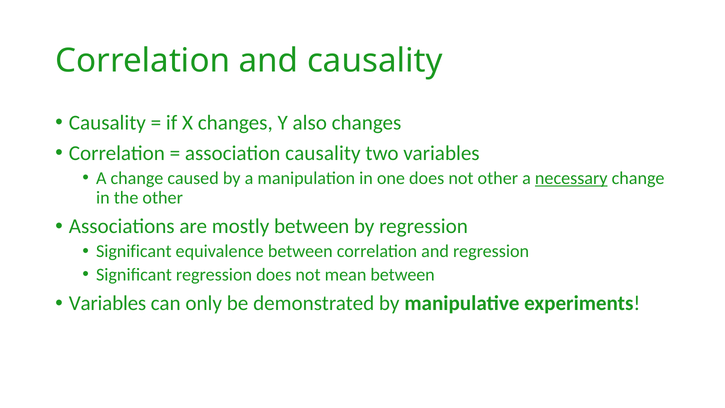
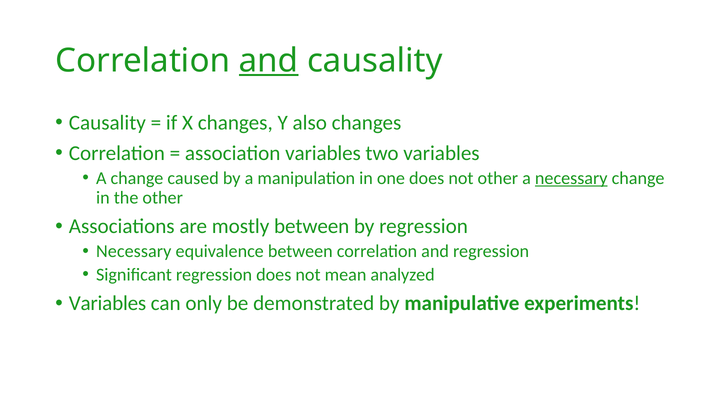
and underline: none -> present (269, 61)
association causality: causality -> variables (323, 153)
Significant: Significant -> Necessary (134, 251)
mean between: between -> analyzed (403, 275)
